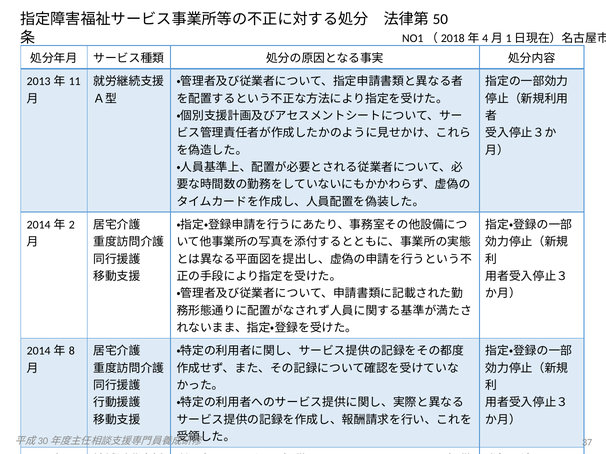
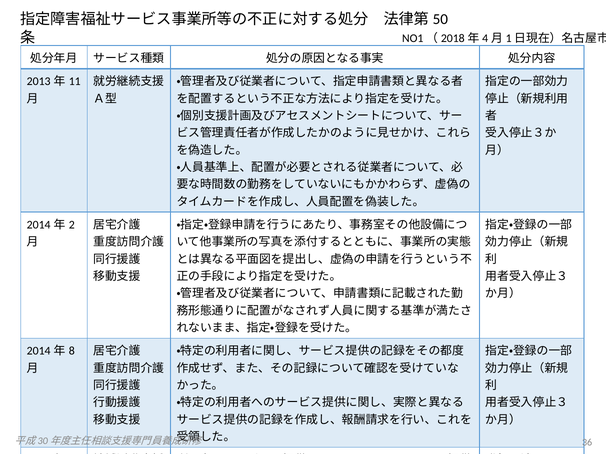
37: 37 -> 36 (587, 443)
